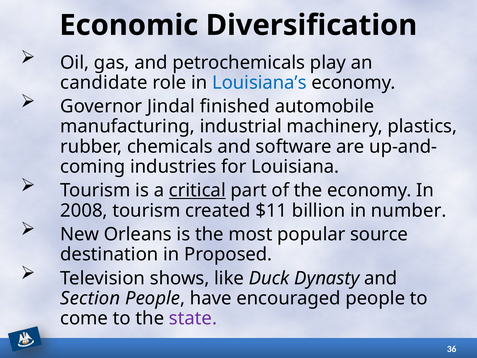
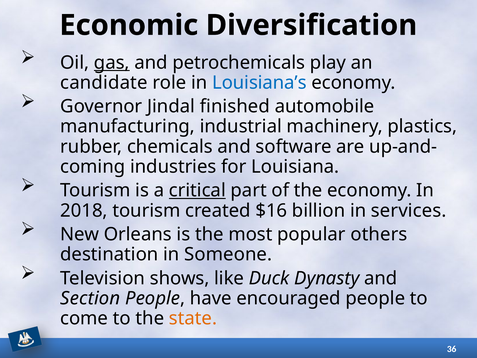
gas underline: none -> present (112, 63)
2008: 2008 -> 2018 (84, 210)
$11: $11 -> $16 (271, 210)
number: number -> services (409, 210)
source: source -> others (379, 234)
Proposed: Proposed -> Someone (228, 254)
state colour: purple -> orange (193, 318)
